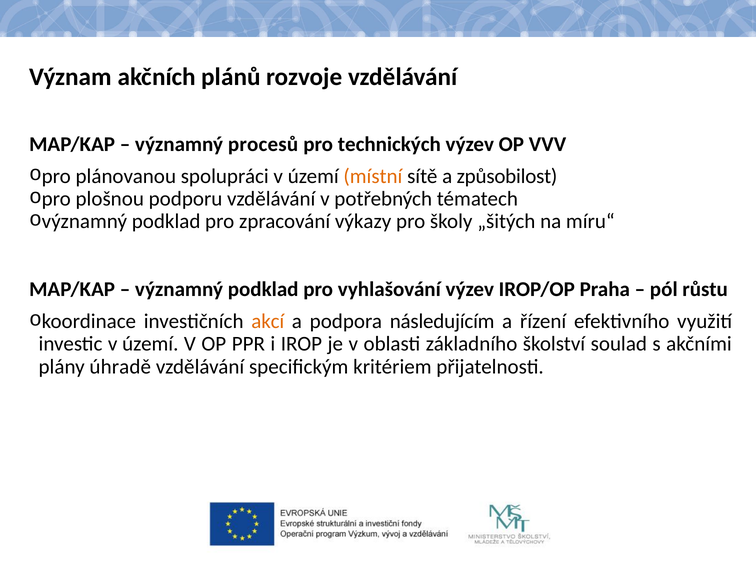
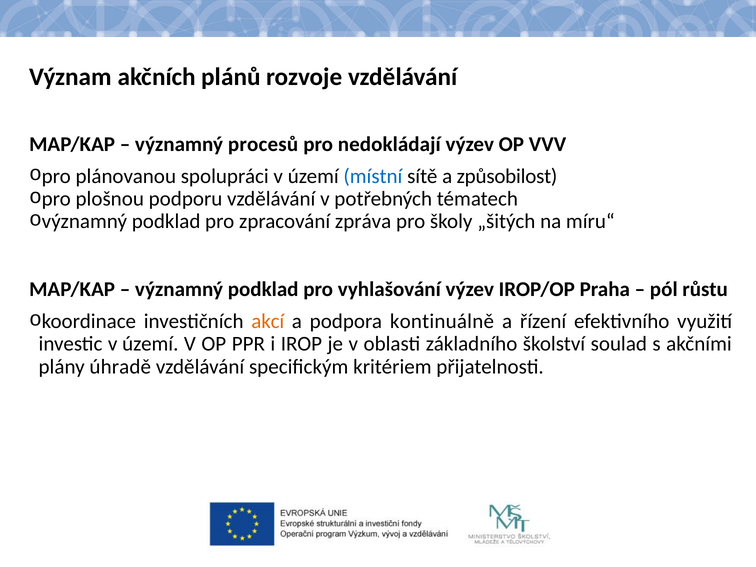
technických: technických -> nedokládají (389, 144)
místní colour: orange -> blue (373, 176)
výkazy: výkazy -> zpráva (363, 221)
následujícím: následujícím -> kontinuálně (442, 321)
